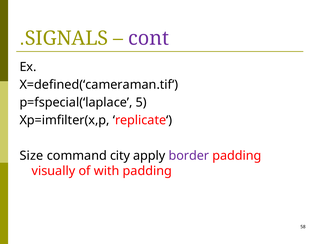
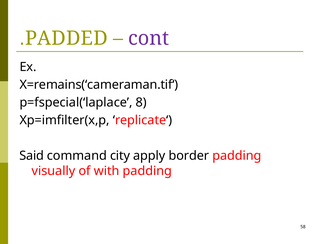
SIGNALS: SIGNALS -> PADDED (66, 38)
X=defined(‘cameraman.tif‘: X=defined(‘cameraman.tif‘ -> X=remains(‘cameraman.tif‘ (99, 85)
5: 5 -> 8 (141, 102)
Size: Size -> Said (32, 156)
border colour: purple -> black (189, 156)
